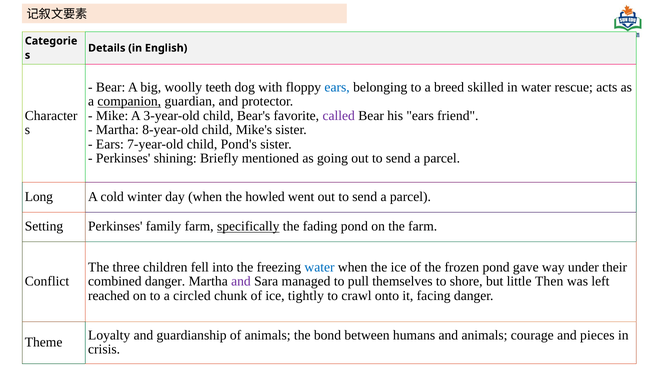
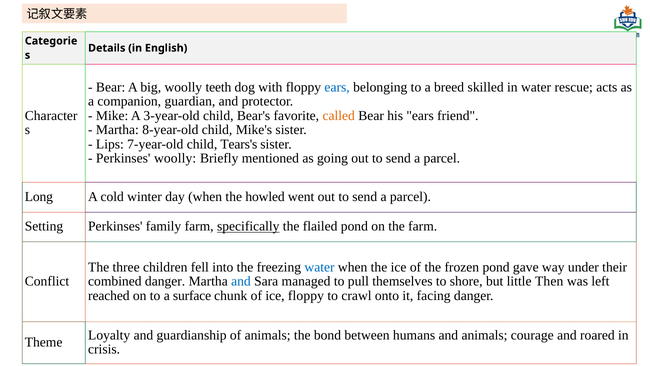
companion underline: present -> none (129, 101)
called colour: purple -> orange (339, 116)
Ears: Ears -> Lips (110, 144)
Pond's: Pond's -> Tears's (239, 144)
Perkinses shining: shining -> woolly (175, 158)
fading: fading -> flailed (320, 226)
and colour: purple -> blue (241, 281)
circled: circled -> surface (192, 295)
ice tightly: tightly -> floppy (306, 295)
pieces: pieces -> roared (597, 335)
